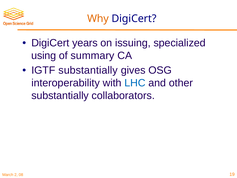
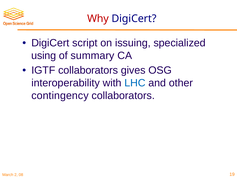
Why colour: orange -> red (98, 19)
years: years -> script (85, 43)
IGTF substantially: substantially -> collaborators (88, 70)
substantially: substantially -> contingency (60, 95)
